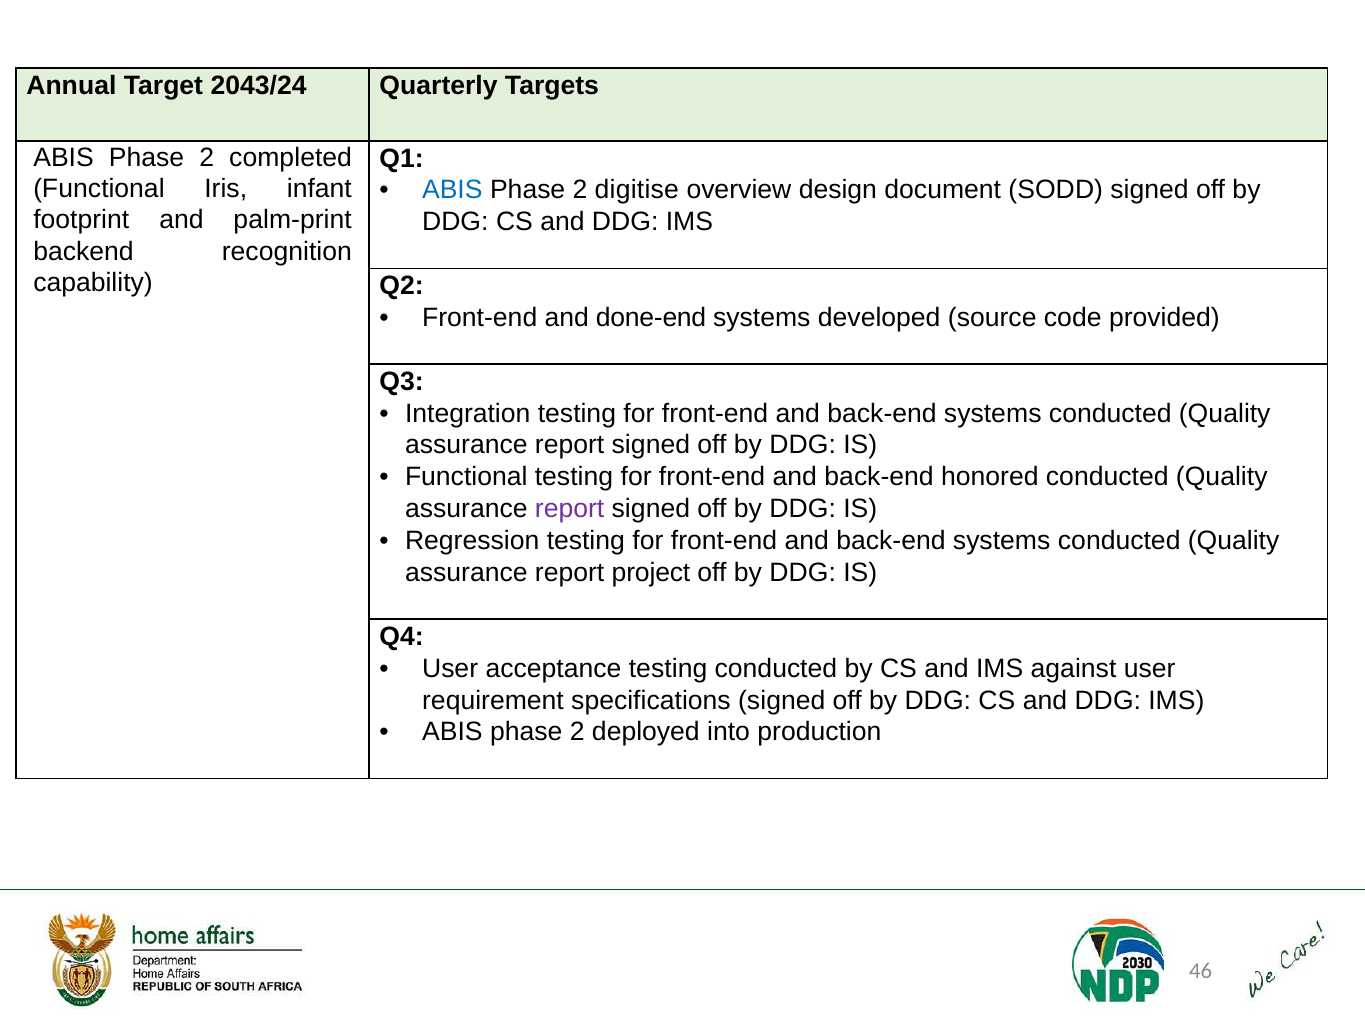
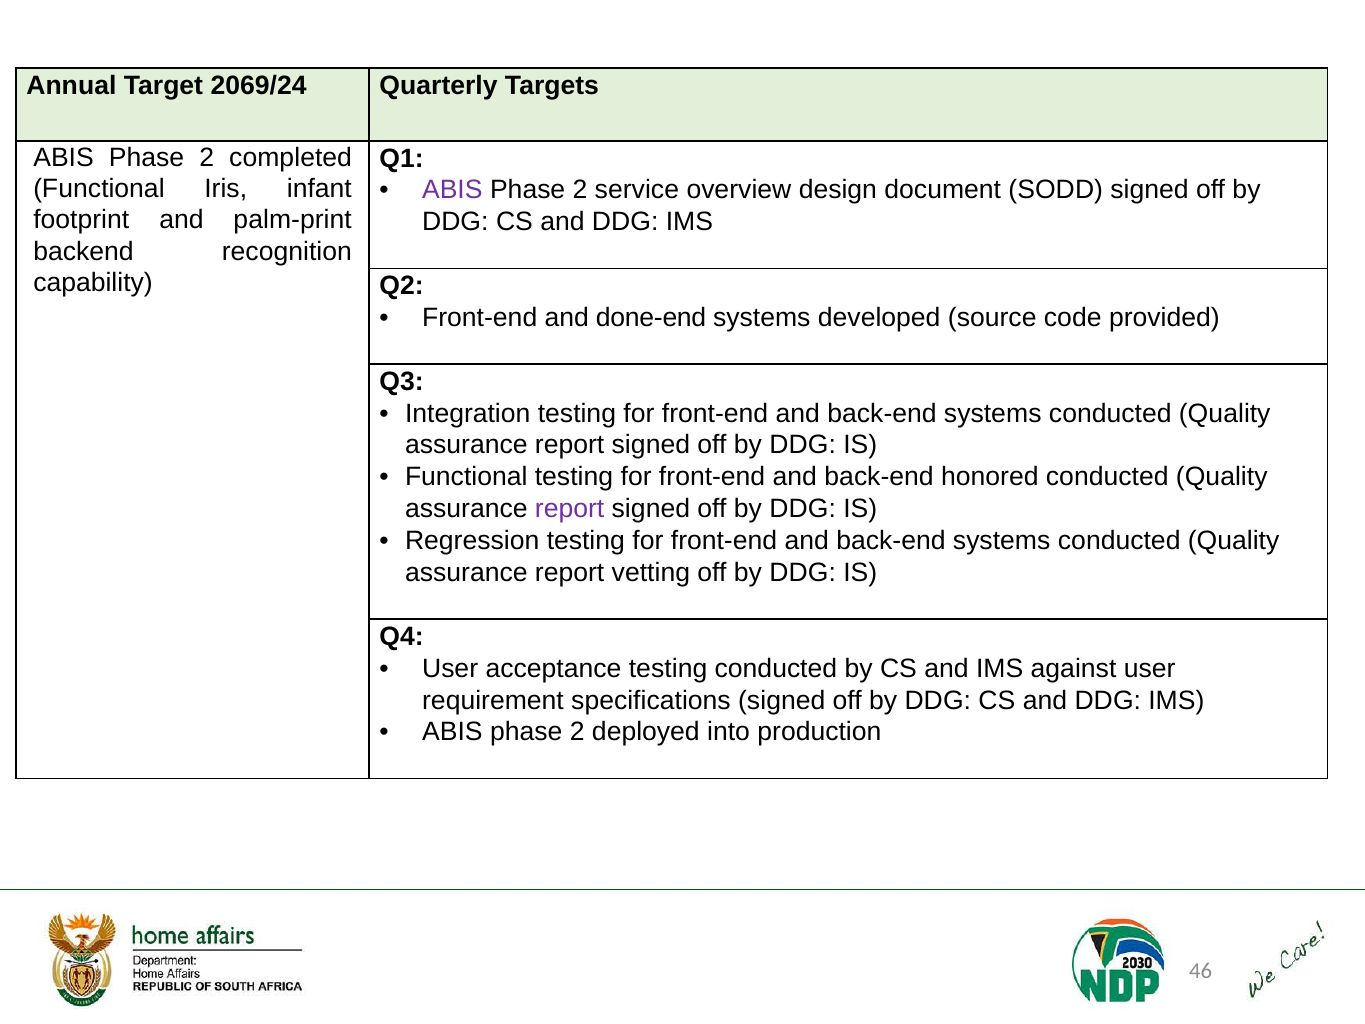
2043/24: 2043/24 -> 2069/24 (259, 85)
ABIS colour: blue -> purple (452, 190)
digitise: digitise -> service (637, 190)
project: project -> vetting (651, 573)
